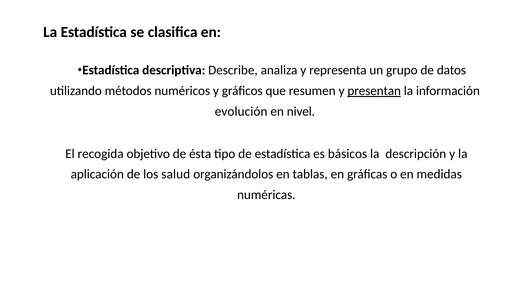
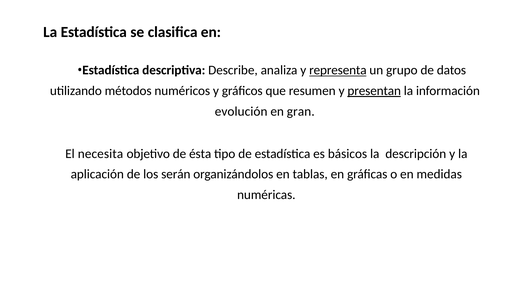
representa underline: none -> present (338, 70)
nivel: nivel -> gran (301, 111)
recogida: recogida -> necesita (101, 153)
salud: salud -> serán (176, 174)
